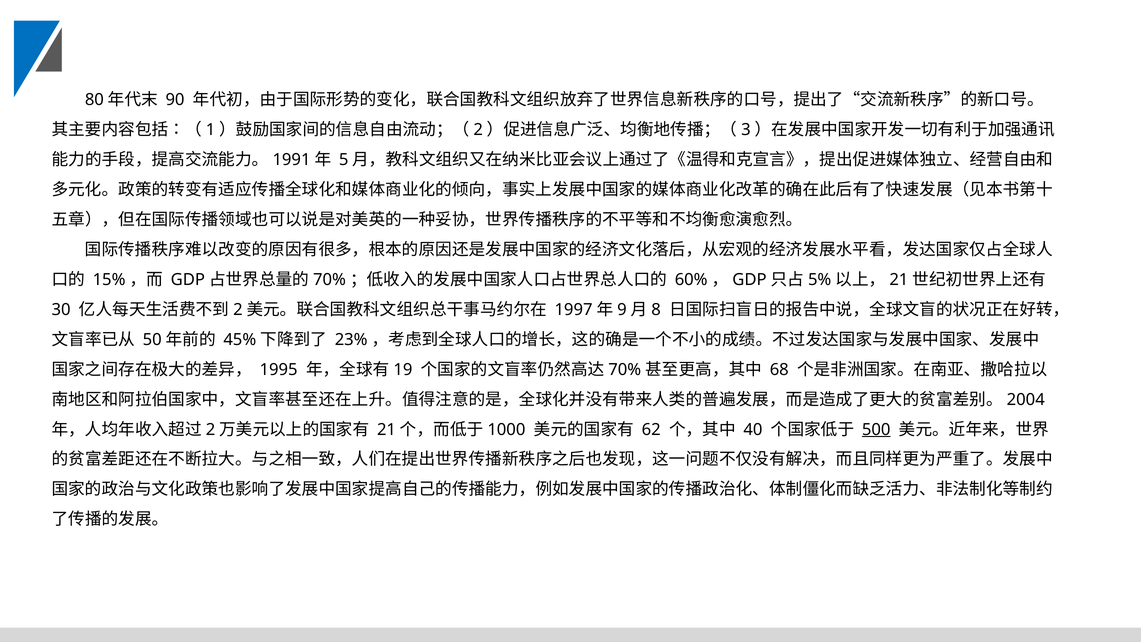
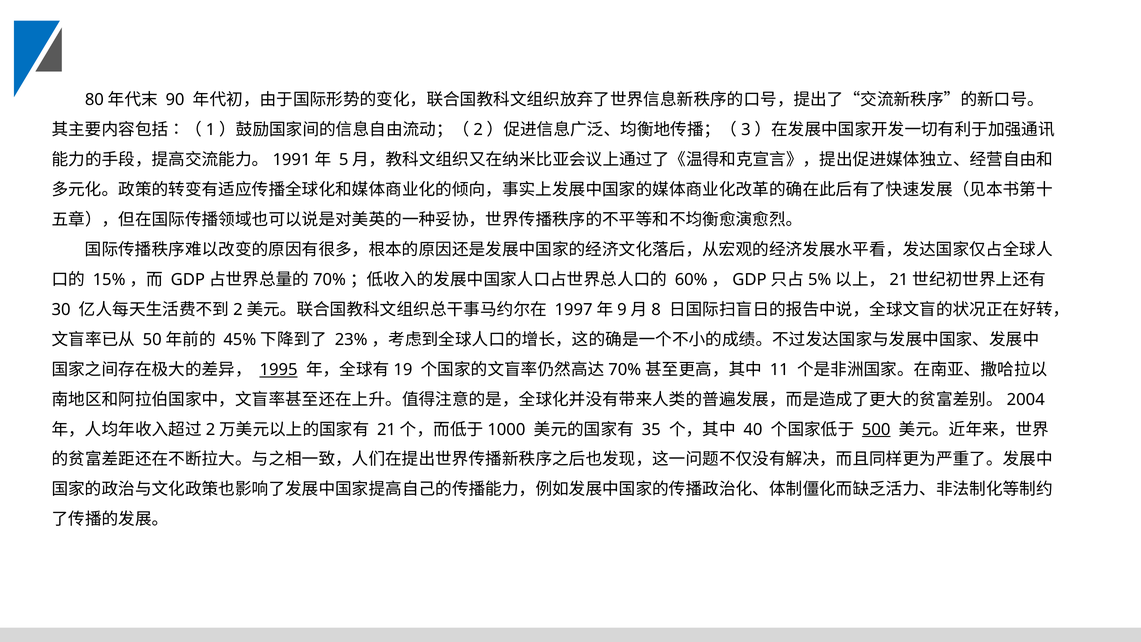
1995 underline: none -> present (279, 369)
68: 68 -> 11 (779, 369)
62: 62 -> 35 (651, 429)
